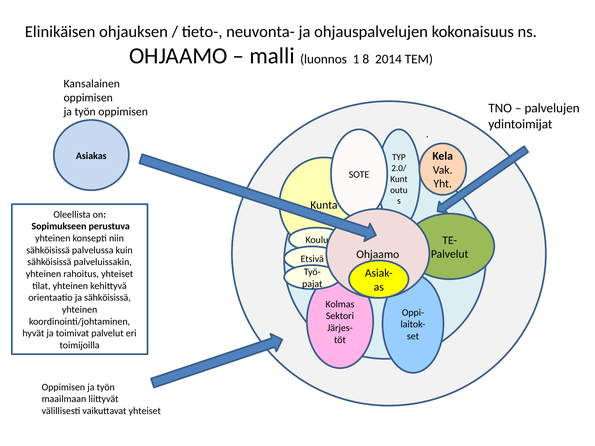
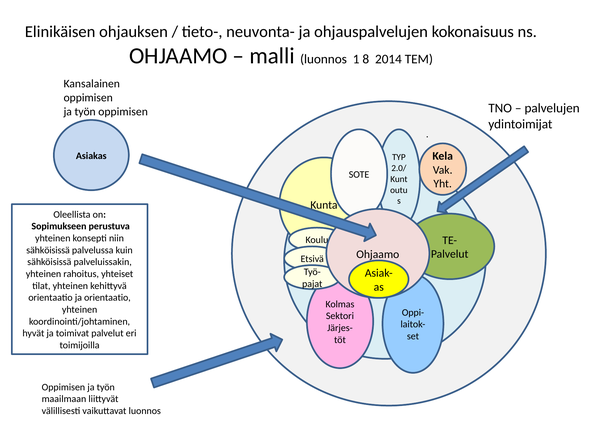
ja sähköisissä: sähköisissä -> orientaatio (107, 298)
vaikuttavat yhteiset: yhteiset -> luonnos (145, 411)
